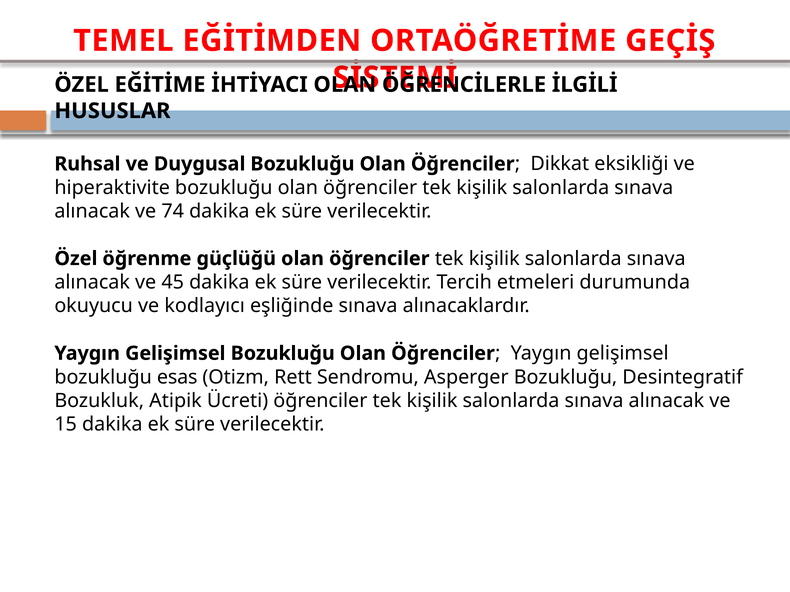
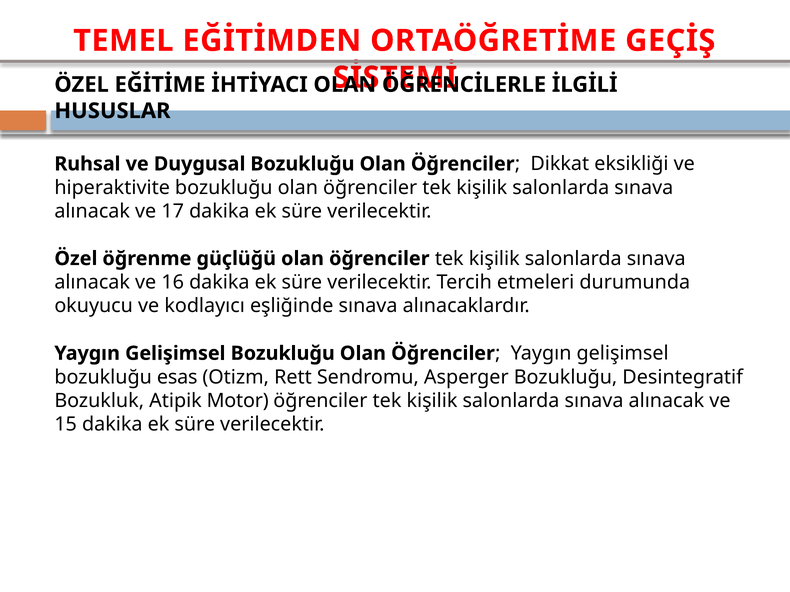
74: 74 -> 17 (173, 211)
45: 45 -> 16 (173, 283)
Ücreti: Ücreti -> Motor (238, 401)
